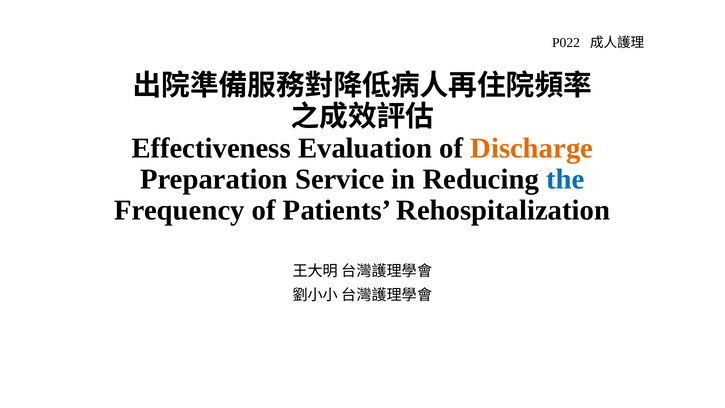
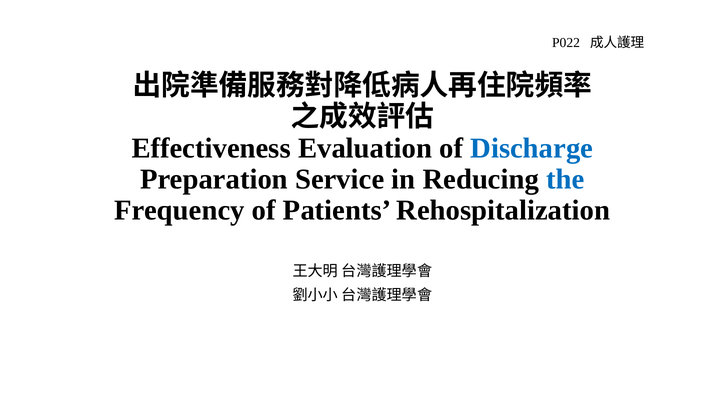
Discharge colour: orange -> blue (532, 148)
